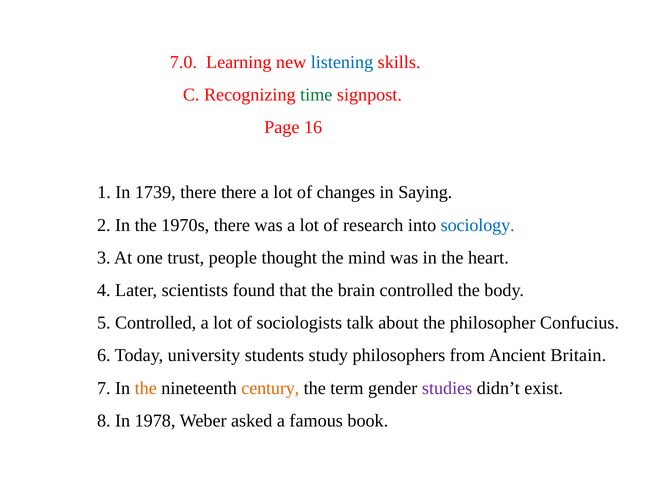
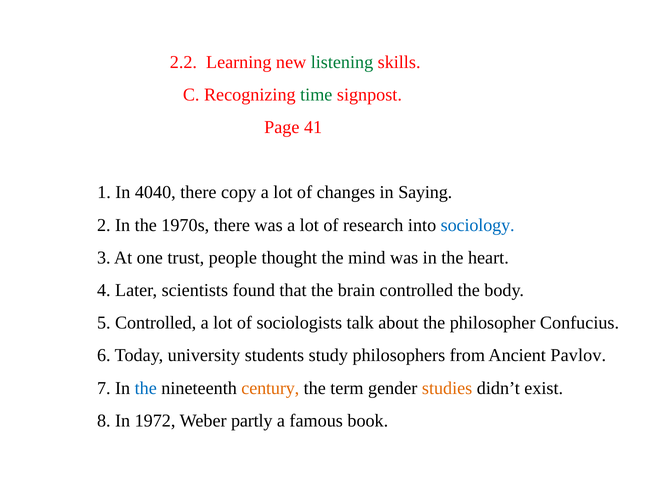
7.0: 7.0 -> 2.2 (183, 62)
listening colour: blue -> green (342, 62)
16: 16 -> 41 (313, 127)
1739: 1739 -> 4040 (155, 192)
there there: there -> copy (239, 192)
Britain: Britain -> Pavlov (578, 355)
the colour: orange -> blue (146, 388)
studies colour: purple -> orange (447, 388)
1978: 1978 -> 1972 (155, 421)
asked: asked -> partly (252, 421)
